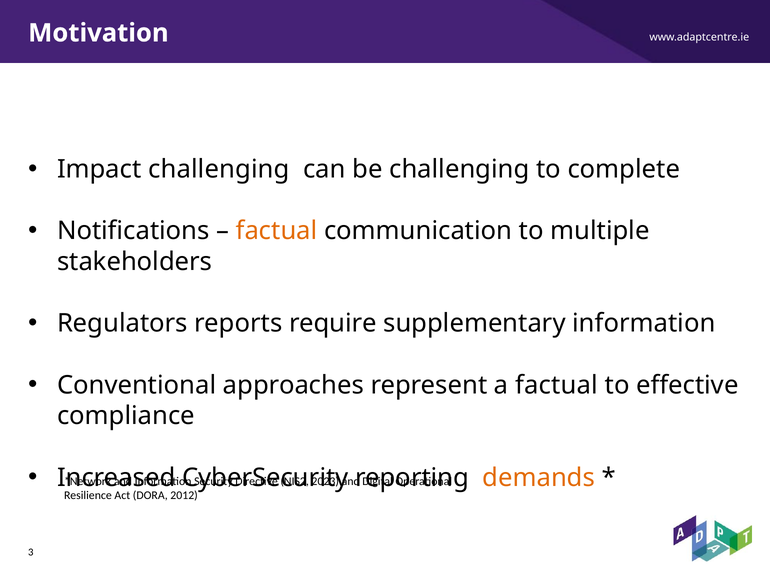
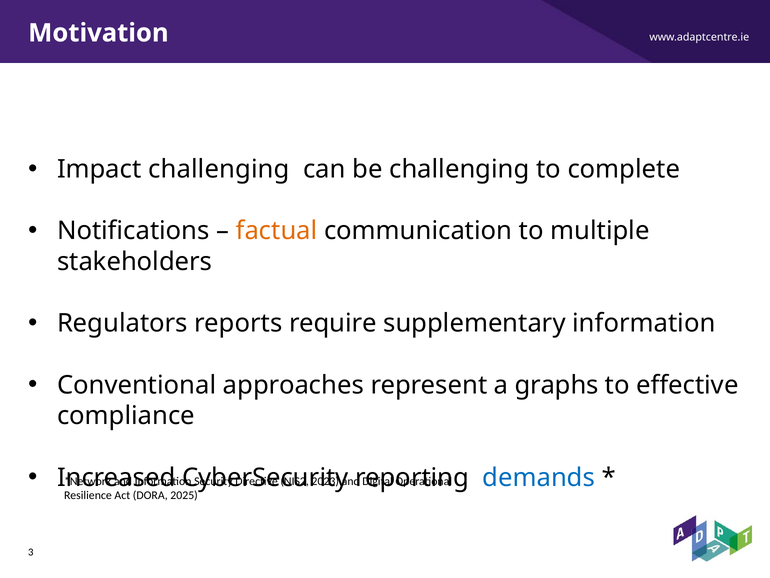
a factual: factual -> graphs (557, 385)
demands colour: orange -> blue (539, 477)
2012: 2012 -> 2025 (184, 495)
